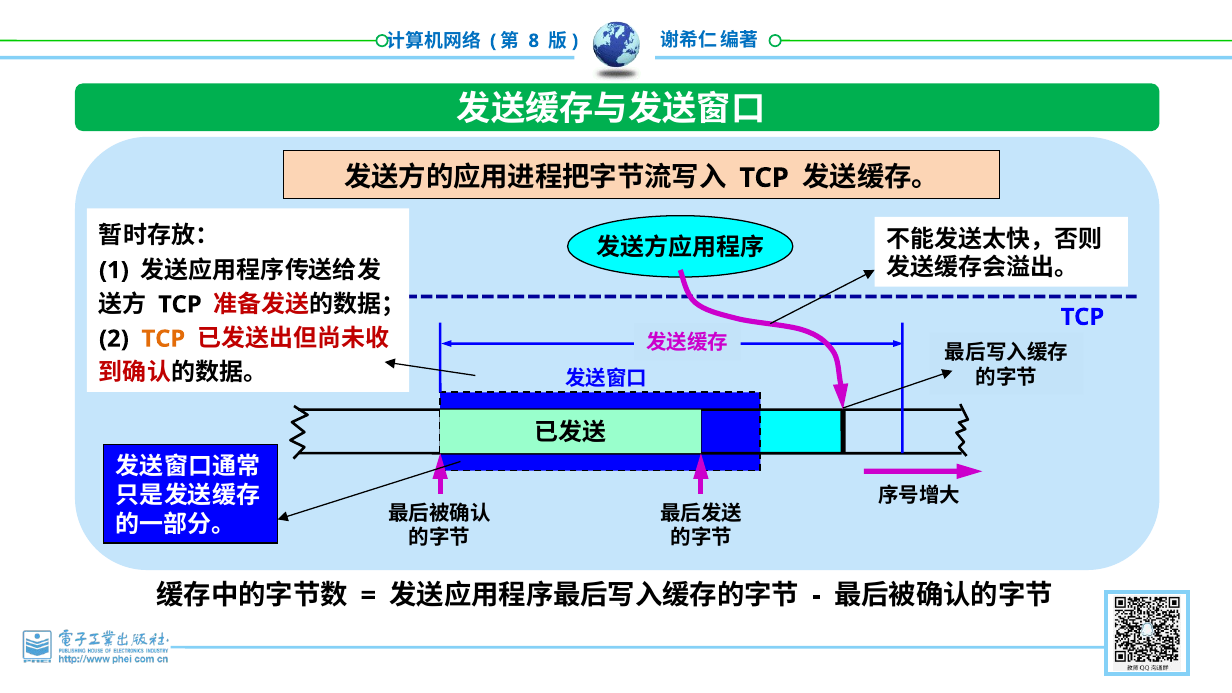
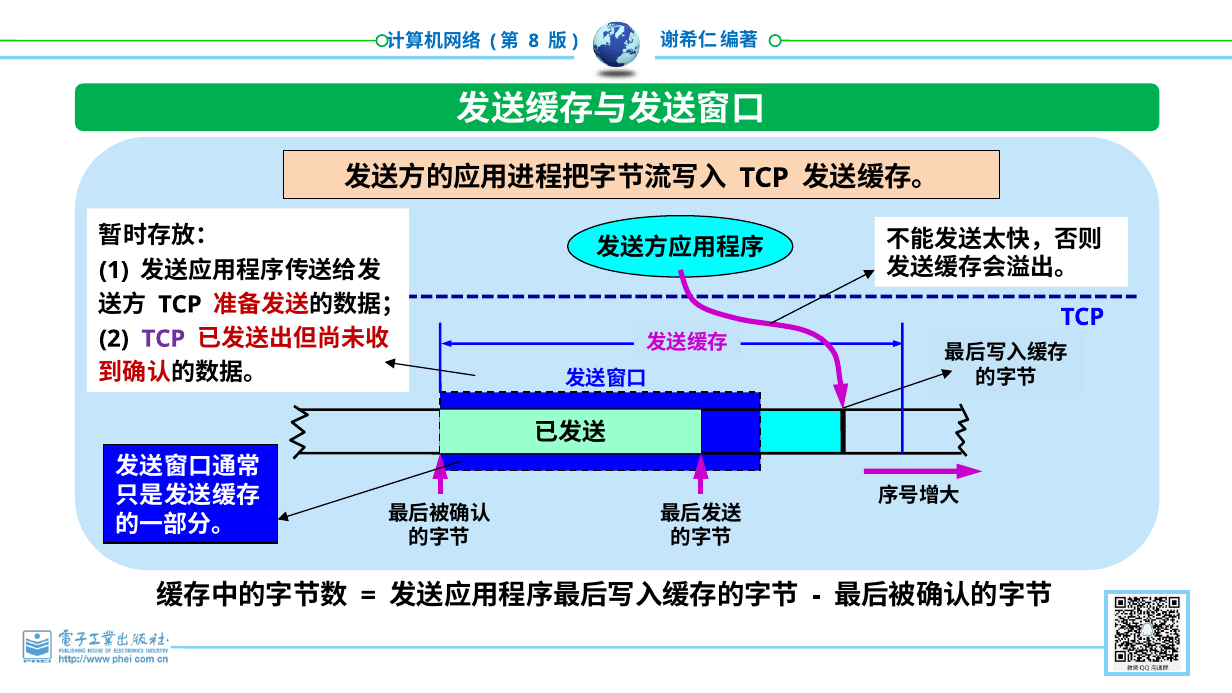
TCP colour: orange -> purple (163, 339)
